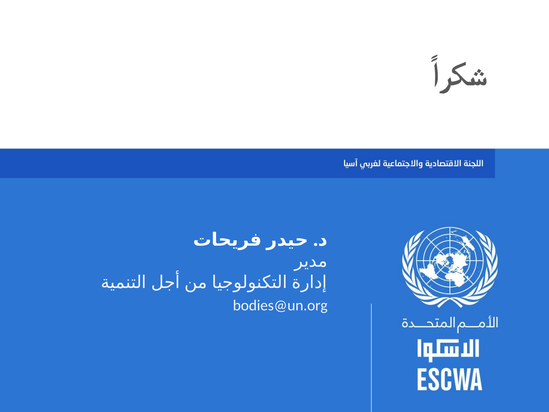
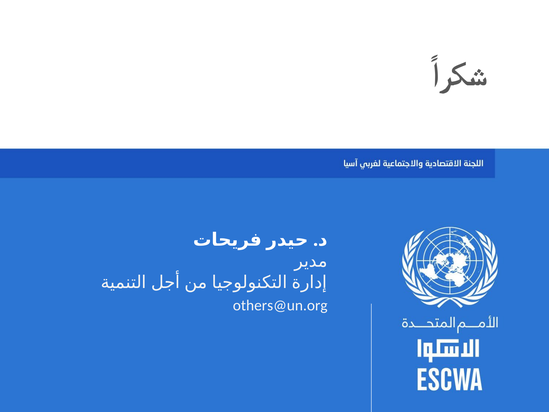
bodies@un.org: bodies@un.org -> others@un.org (280, 305)
